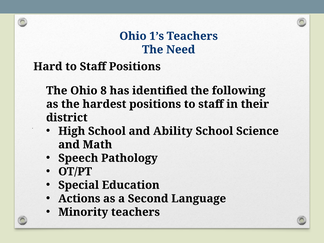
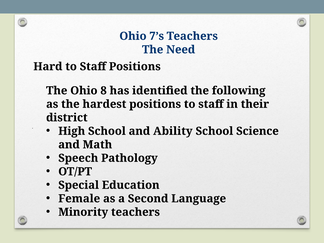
1’s: 1’s -> 7’s (157, 36)
Actions: Actions -> Female (79, 199)
